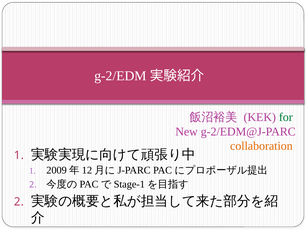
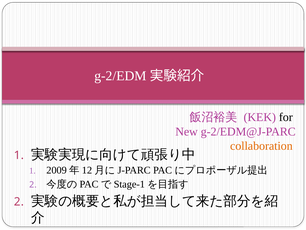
for colour: green -> black (286, 117)
